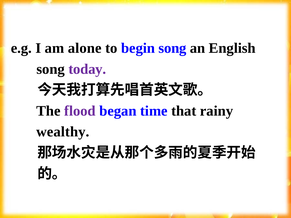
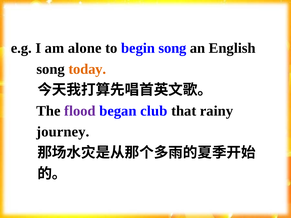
today colour: purple -> orange (87, 69)
time: time -> club (154, 111)
wealthy: wealthy -> journey (63, 132)
